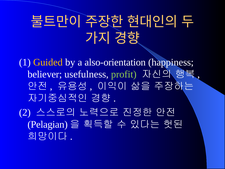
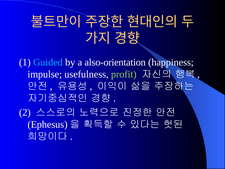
Guided colour: yellow -> light blue (48, 62)
believer: believer -> impulse (45, 74)
Pelagian: Pelagian -> Ephesus (48, 124)
